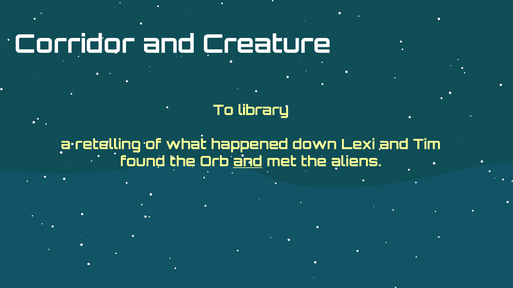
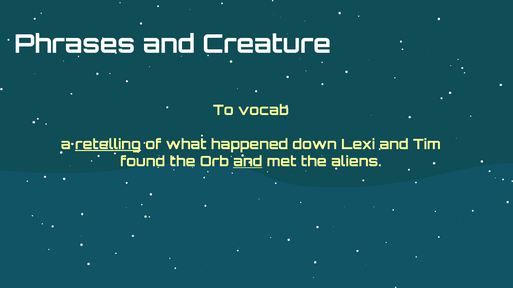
Corridor: Corridor -> Phrases (75, 44)
library: library -> vocab (263, 110)
retelling underline: none -> present (108, 145)
